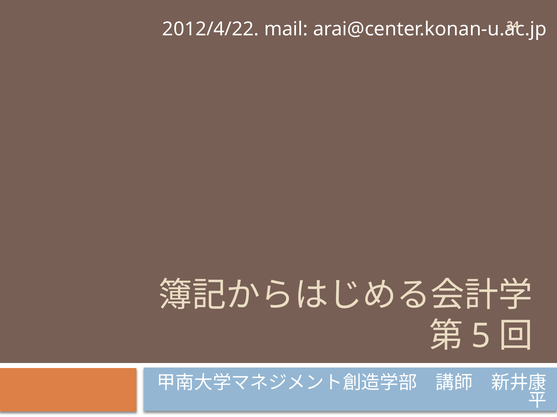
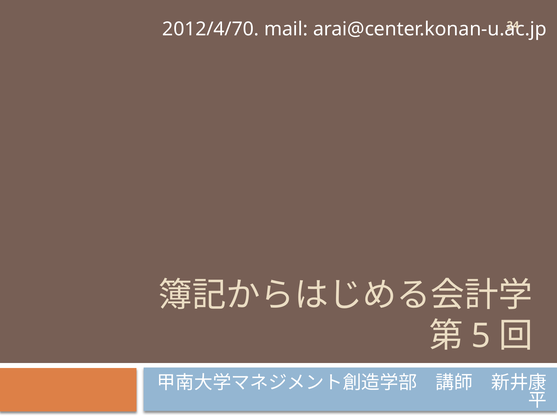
2012/4/22: 2012/4/22 -> 2012/4/70 (211, 29)
